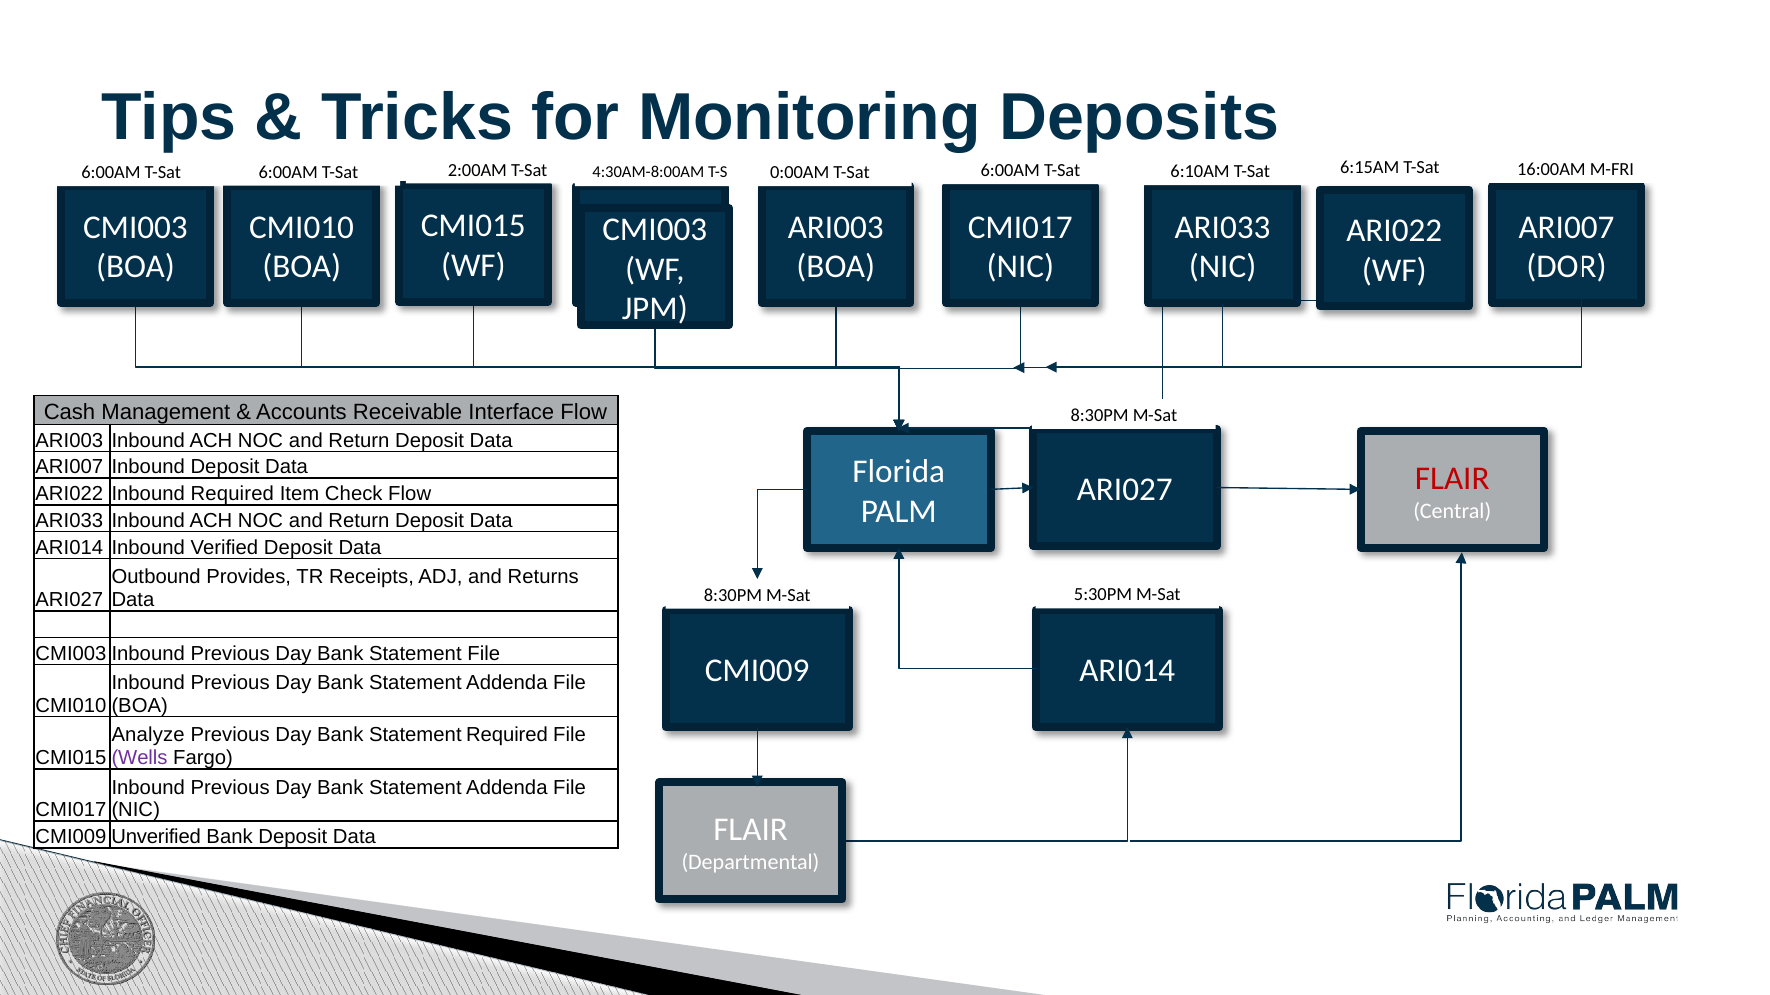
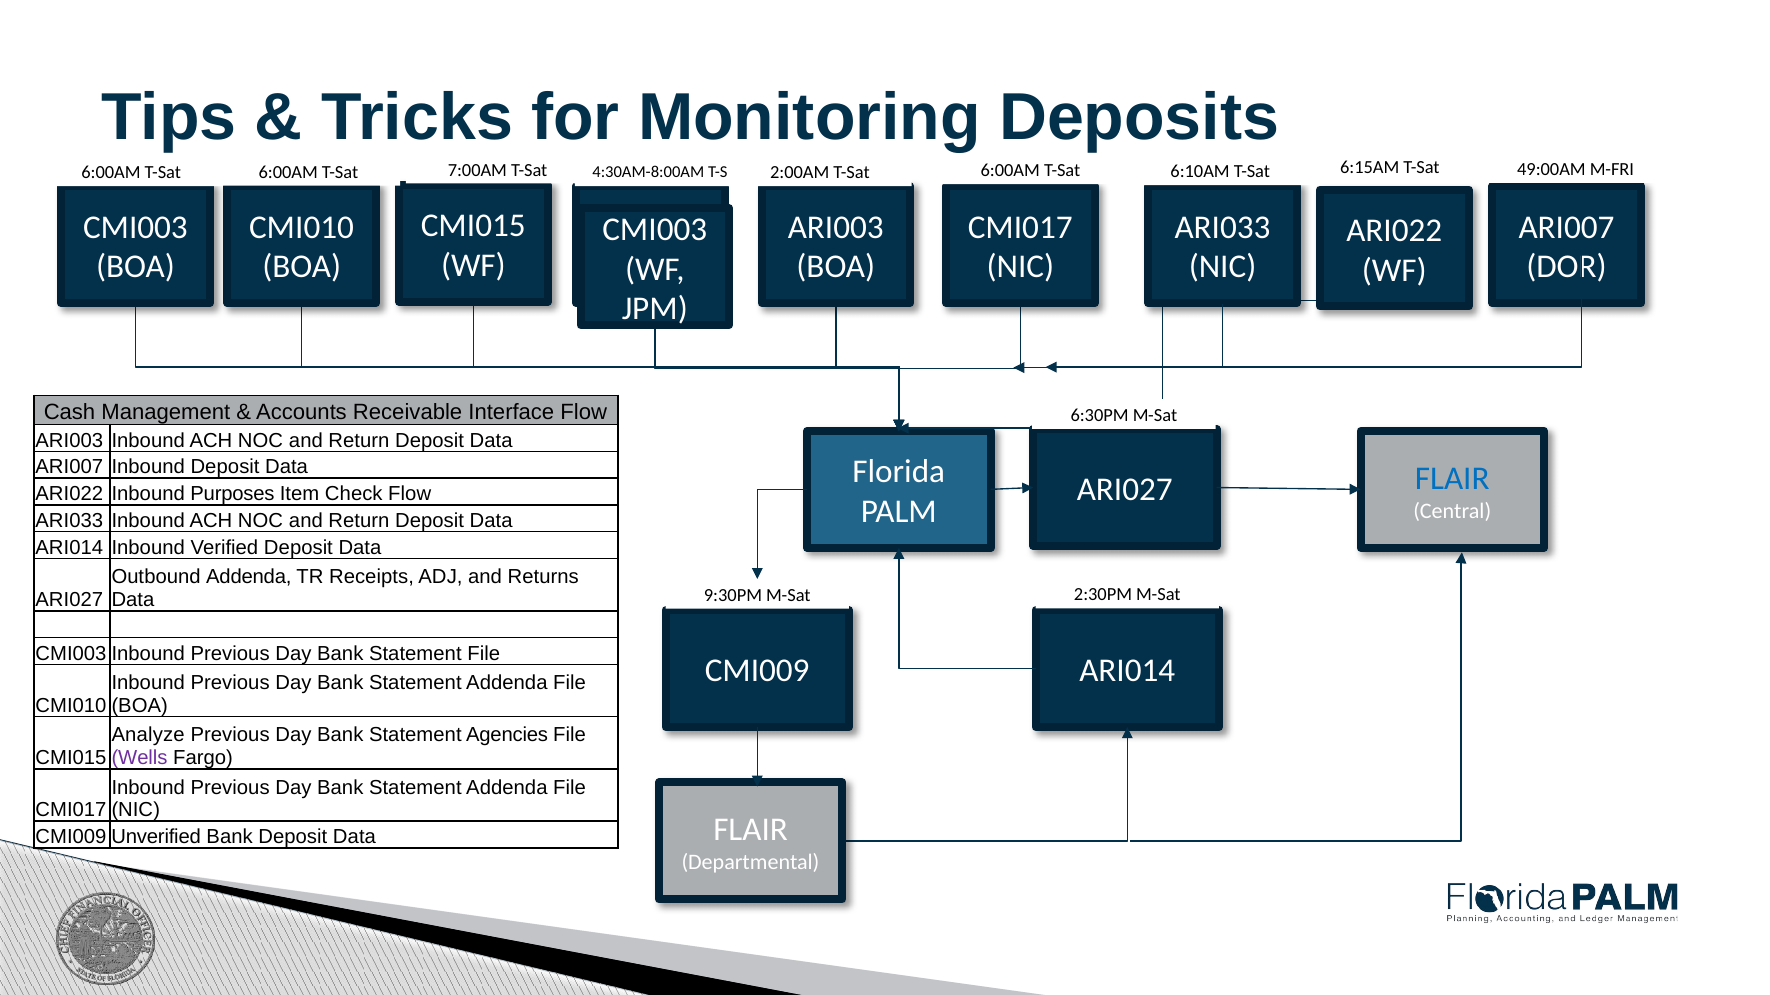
16:00AM: 16:00AM -> 49:00AM (1551, 169)
2:00AM: 2:00AM -> 7:00AM (477, 170)
0:00AM: 0:00AM -> 2:00AM (800, 173)
8:30PM: 8:30PM -> 6:30PM (1100, 415)
FLAIR colour: red -> blue (1452, 479)
Inbound Required: Required -> Purposes (233, 494)
Outbound Provides: Provides -> Addenda (249, 578)
5:30PM: 5:30PM -> 2:30PM (1103, 595)
8:30PM: 8:30PM -> 9:30PM (733, 595)
Statement Required: Required -> Agencies (507, 736)
